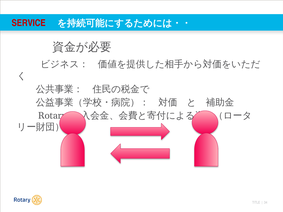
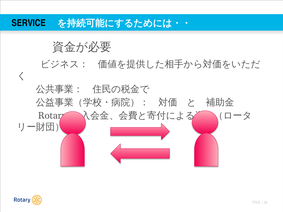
SERVICE colour: red -> black (29, 23)
